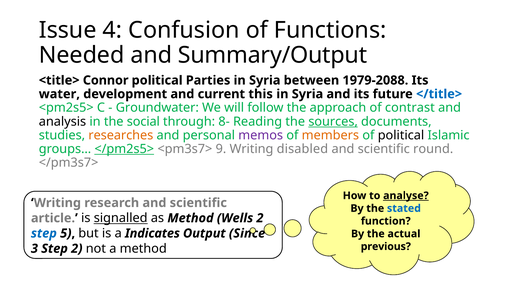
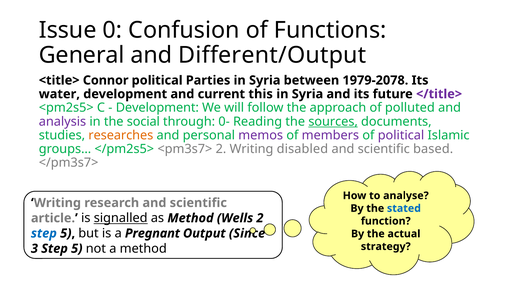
4: 4 -> 0 (112, 30)
Needed: Needed -> General (82, 55)
Summary/Output: Summary/Output -> Different/Output (272, 55)
1979-2088: 1979-2088 -> 1979-2078 (375, 80)
</title> colour: blue -> purple (439, 94)
Groundwater: Groundwater -> Development (157, 108)
contrast: contrast -> polluted (410, 108)
analysis colour: black -> purple (62, 122)
8-: 8- -> 0- (224, 122)
members colour: orange -> purple (330, 135)
political colour: black -> purple (401, 135)
</pm2s5> underline: present -> none (124, 149)
<pm3s7> 9: 9 -> 2 (221, 149)
round: round -> based (433, 149)
analyse underline: present -> none (406, 196)
Indicates: Indicates -> Pregnant (152, 234)
previous: previous -> strategy (386, 247)
3 Step 2: 2 -> 5 (77, 249)
